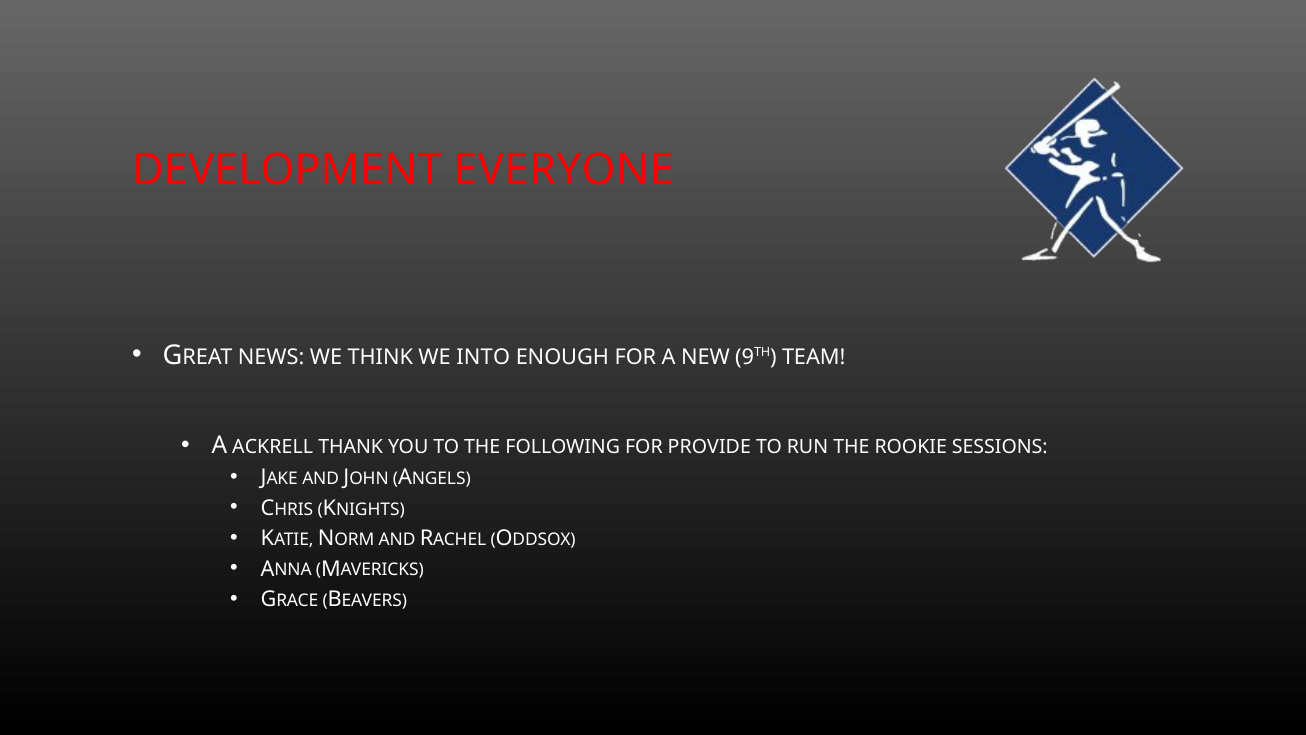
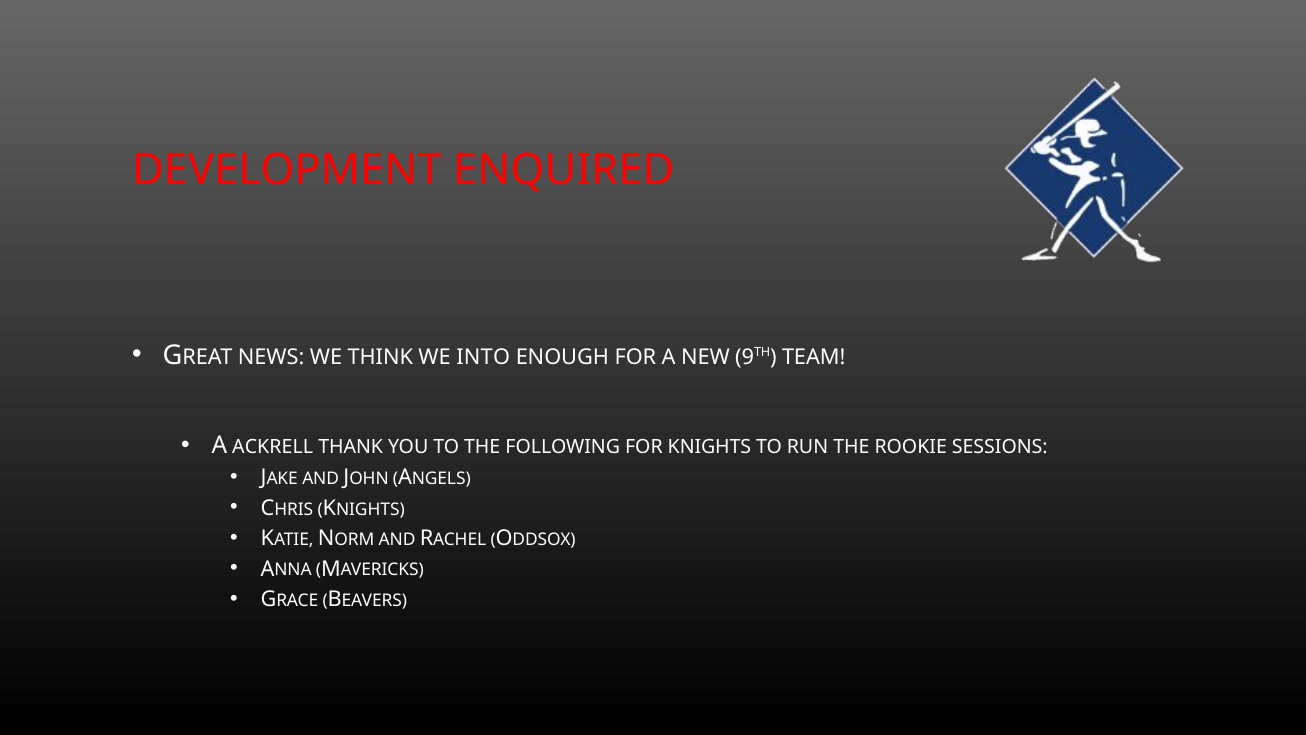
EVERYONE: EVERYONE -> ENQUIRED (564, 170)
FOR PROVIDE: PROVIDE -> KNIGHTS (709, 447)
